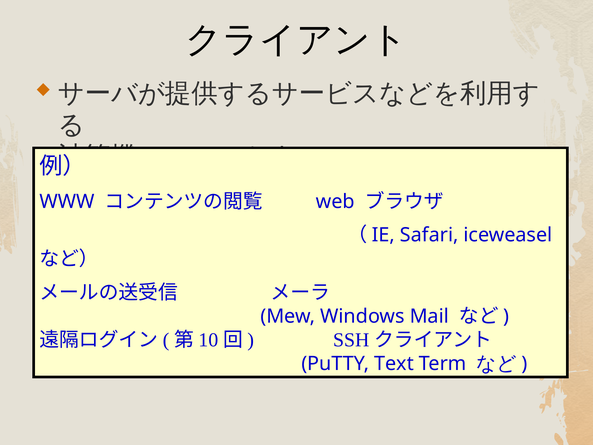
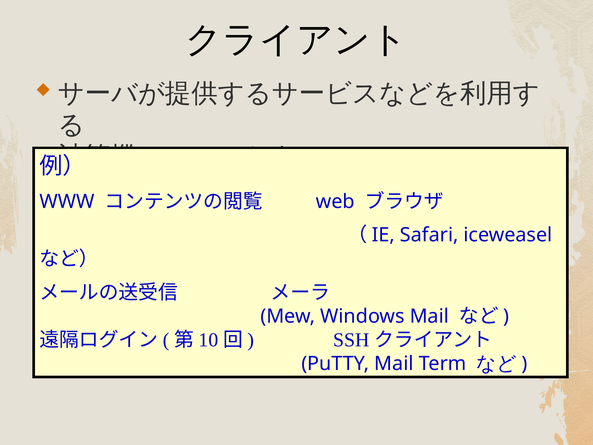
PuTTY Text: Text -> Mail (394, 363)
